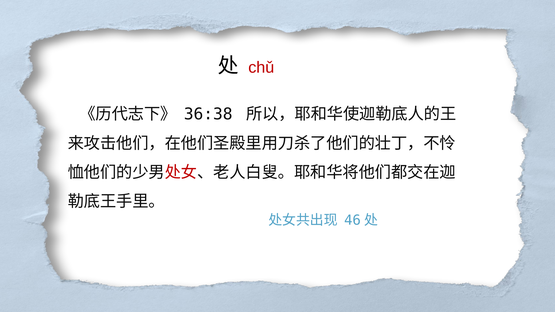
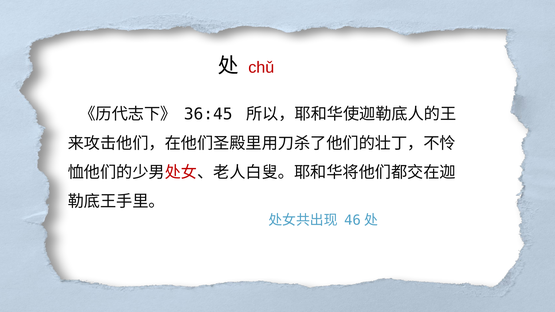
36:38: 36:38 -> 36:45 (208, 114)
